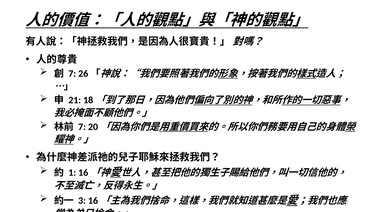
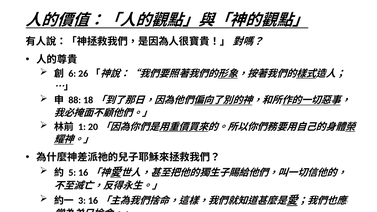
7: 7 -> 6 (72, 74)
21: 21 -> 88 (75, 100)
7: 7 -> 1 (82, 127)
1: 1 -> 5 (72, 173)
